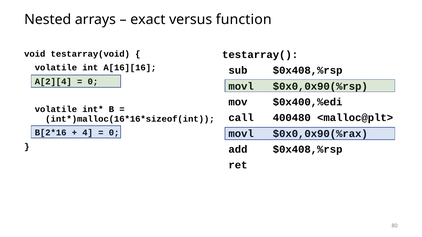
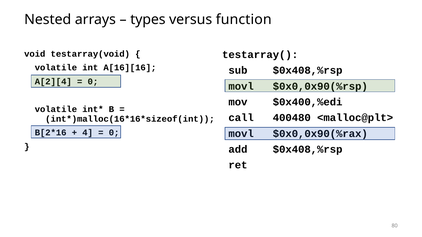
exact: exact -> types (148, 20)
